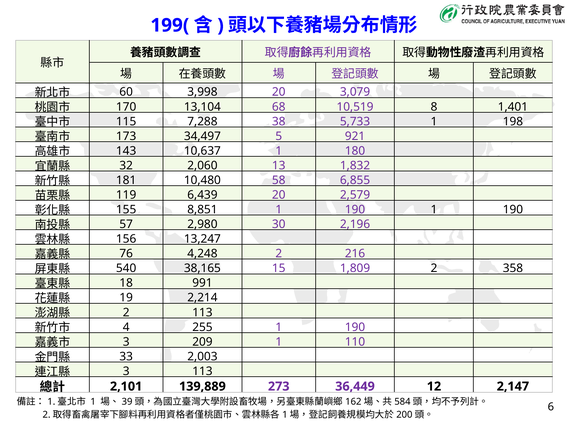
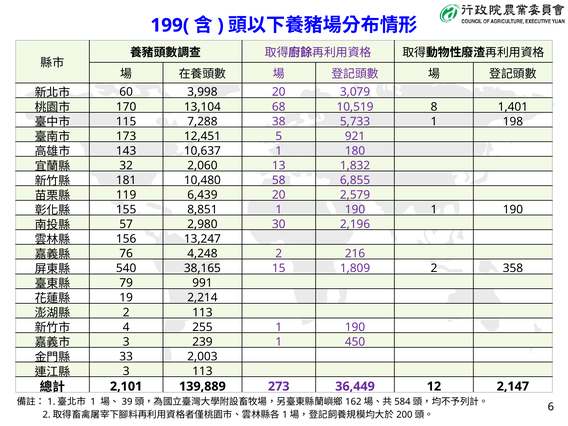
34,497: 34,497 -> 12,451 (202, 136)
18: 18 -> 79 (126, 283)
209: 209 -> 239 (202, 342)
110: 110 -> 450 (355, 342)
